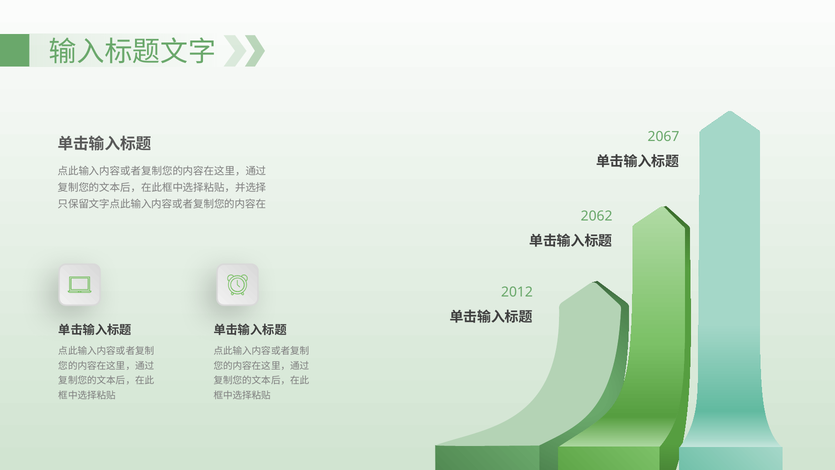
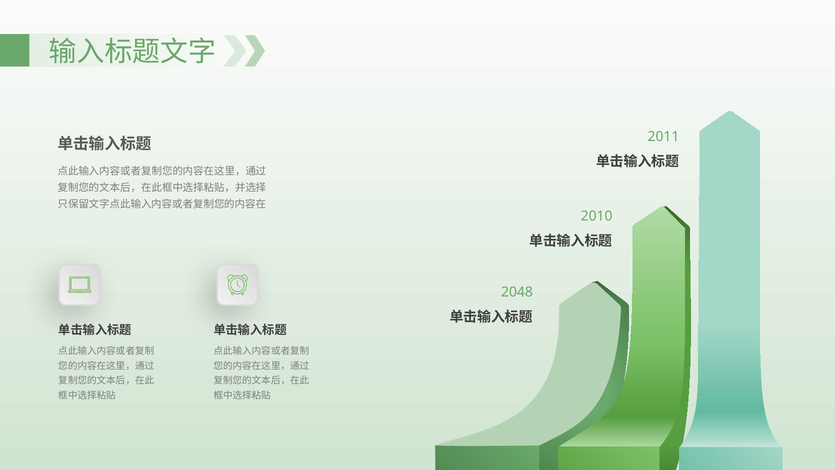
2067: 2067 -> 2011 (663, 137)
2062: 2062 -> 2010 (597, 216)
2012: 2012 -> 2048 (517, 292)
